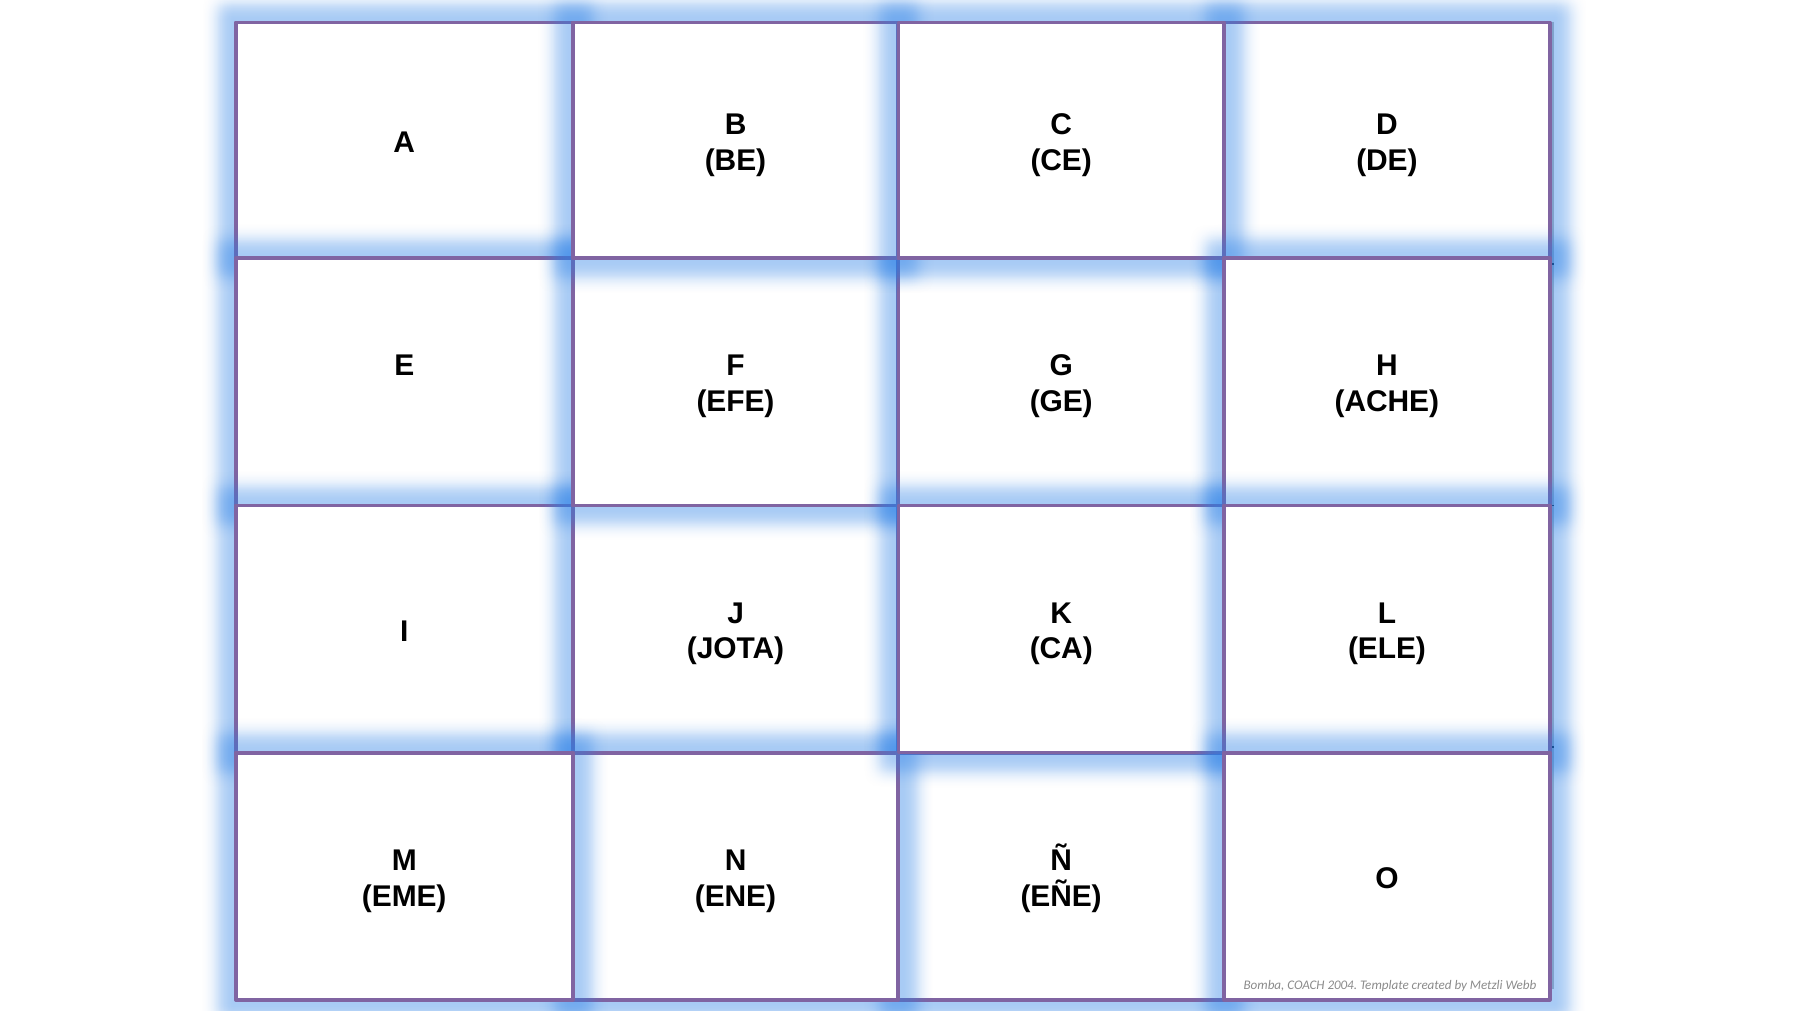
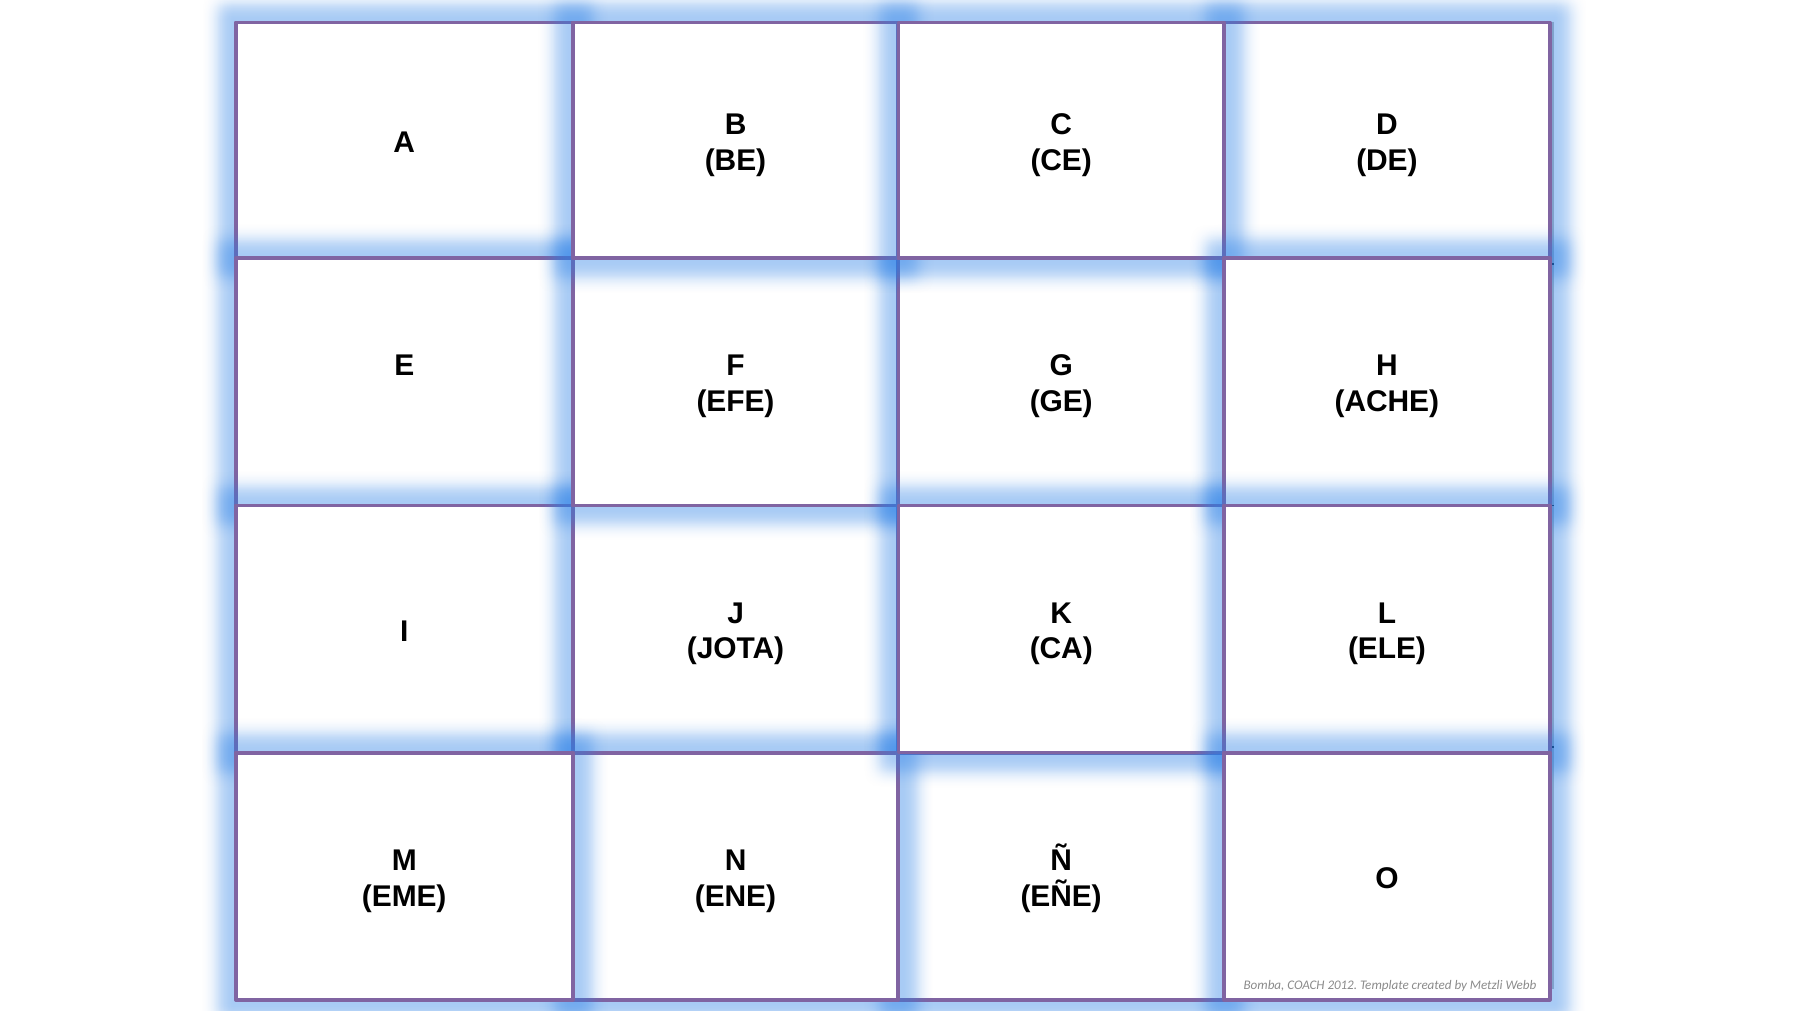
2004: 2004 -> 2012 (1342, 985)
